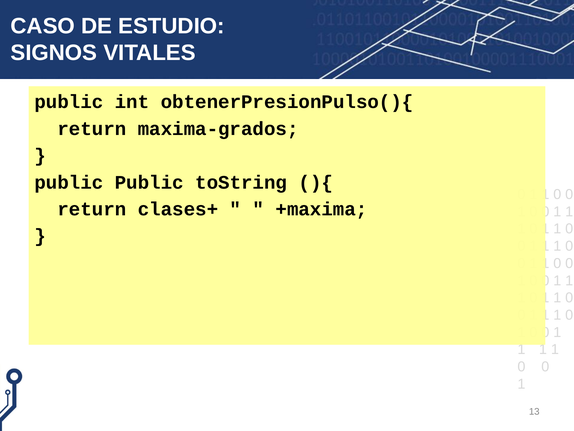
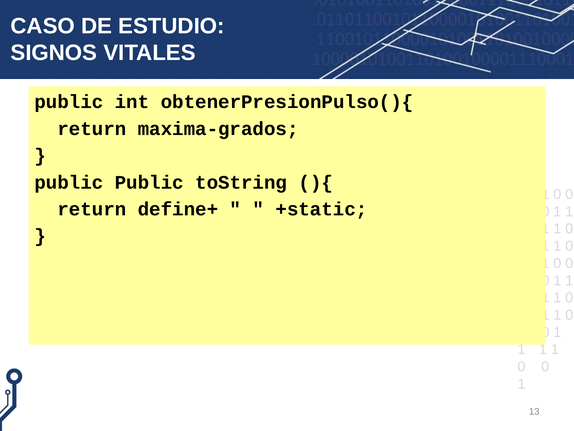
clases+: clases+ -> define+ (178, 209)
+maxima: +maxima -> +static (321, 209)
